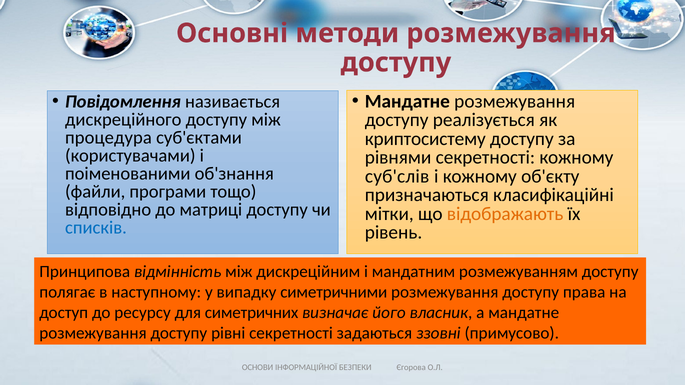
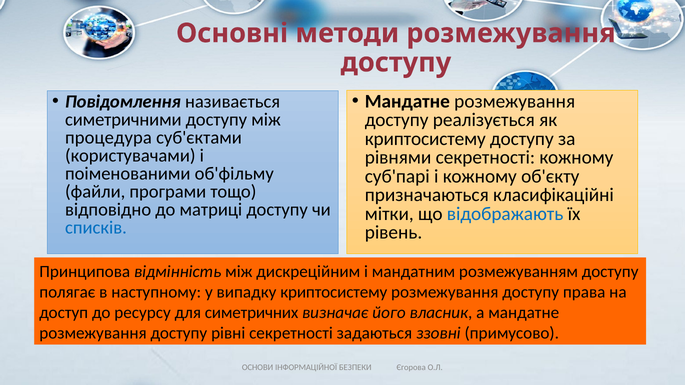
дискреційного: дискреційного -> симетричними (123, 120)
об'знання: об'знання -> об'фільму (234, 174)
суб'слів: суб'слів -> суб'парі (397, 176)
відображають colour: orange -> blue (505, 214)
випадку симетричними: симетричними -> криптосистему (334, 292)
